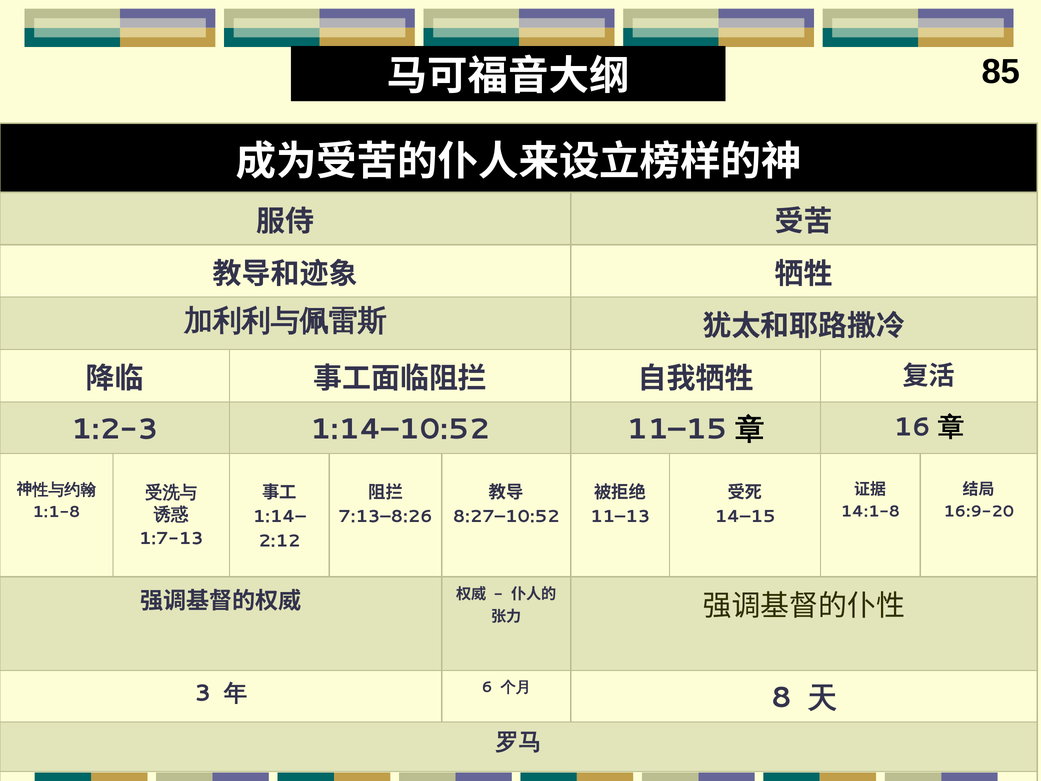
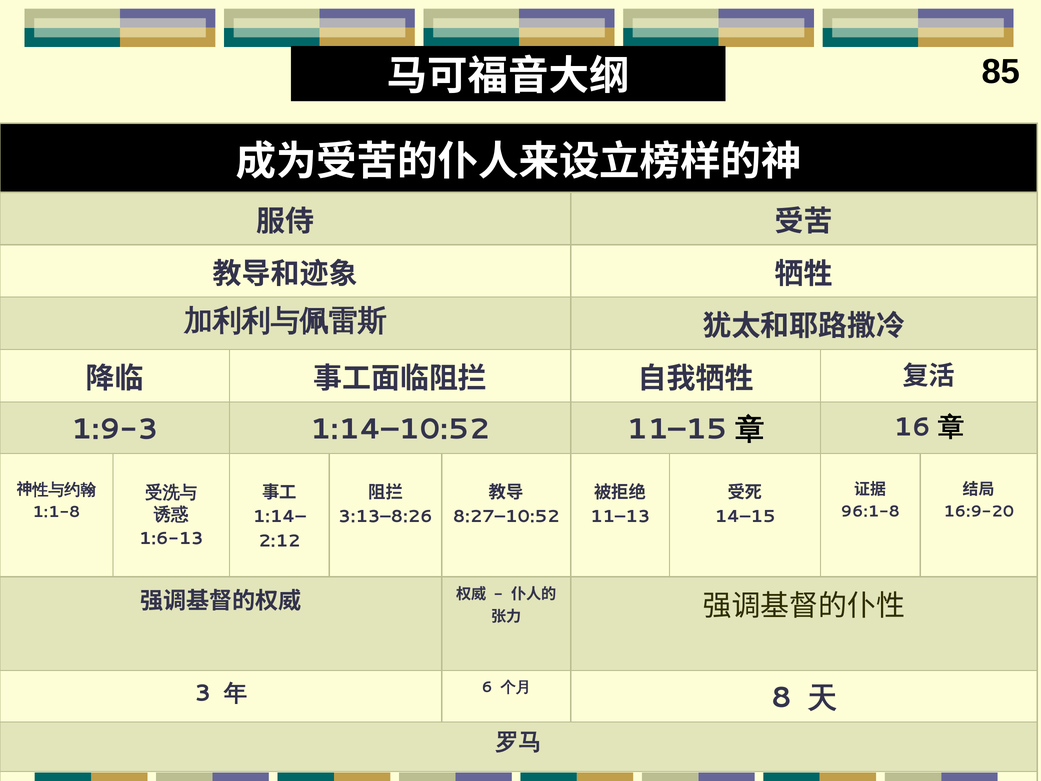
1:2-3: 1:2-3 -> 1:9-3 (115, 429)
14:1-8: 14:1-8 -> 96:1-8 (870, 512)
7:13–8:26: 7:13–8:26 -> 3:13–8:26 (385, 516)
1:7-13: 1:7-13 -> 1:6-13 (171, 538)
